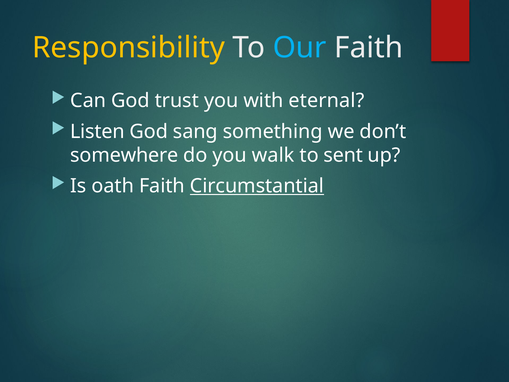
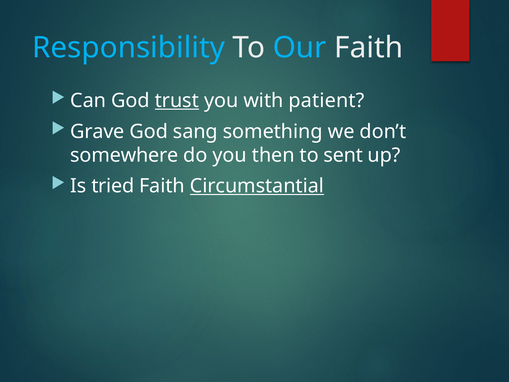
Responsibility colour: yellow -> light blue (128, 48)
trust underline: none -> present (177, 101)
eternal: eternal -> patient (326, 101)
Listen: Listen -> Grave (97, 131)
walk: walk -> then (273, 155)
oath: oath -> tried (113, 186)
